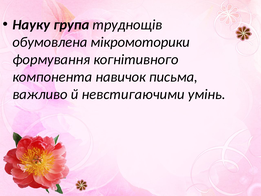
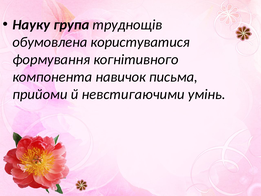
мікромоторики: мікромоторики -> користуватися (140, 42)
важливо: важливо -> прийоми (40, 94)
